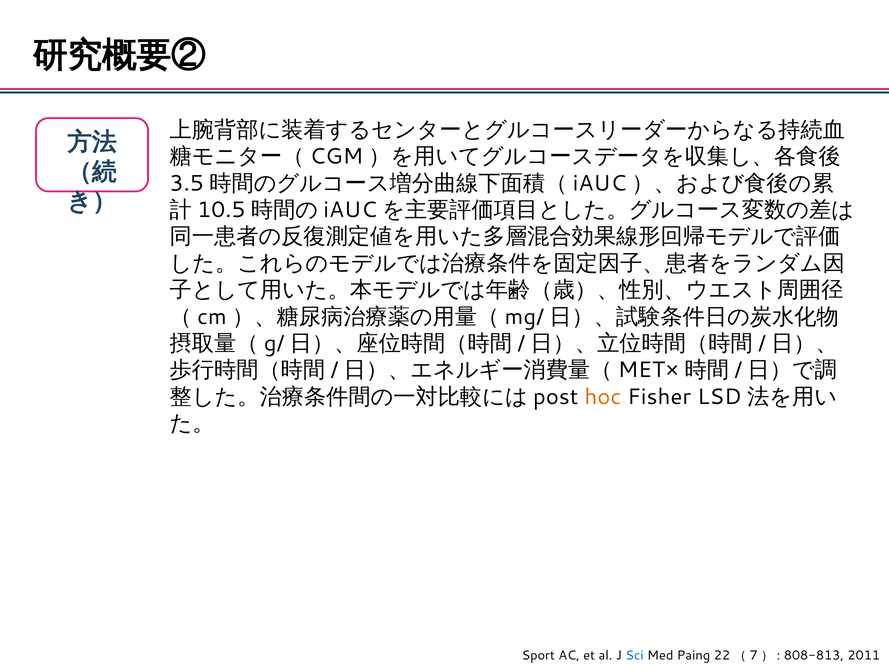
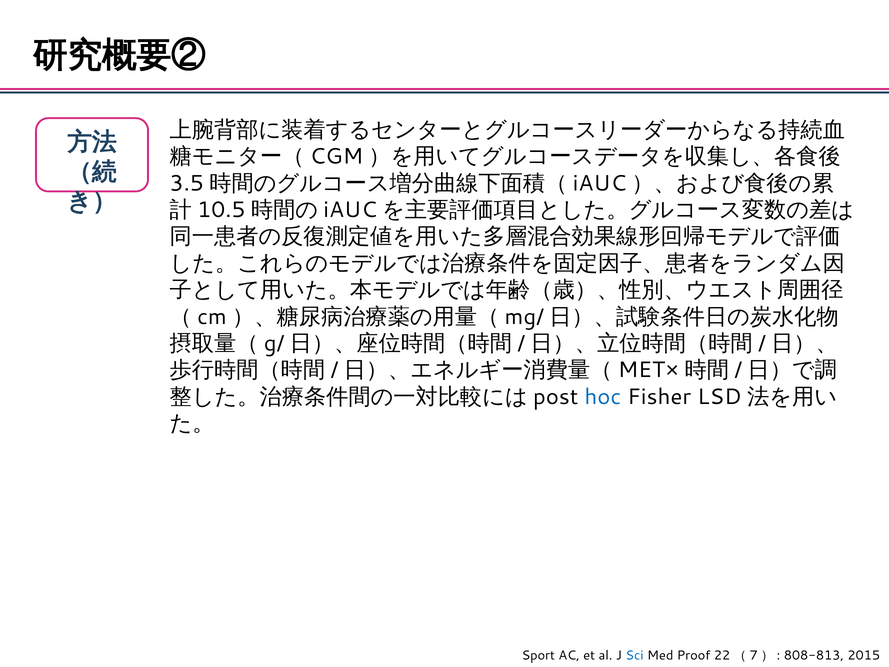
hoc colour: orange -> blue (603, 397)
Paing: Paing -> Proof (694, 655)
2011: 2011 -> 2015 (864, 655)
